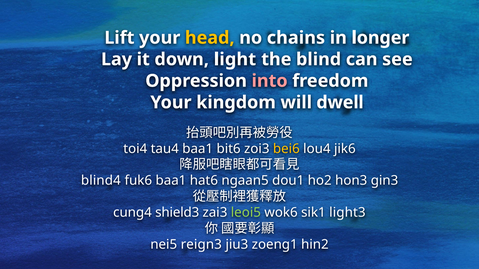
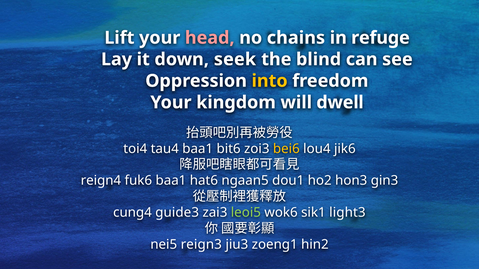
head colour: yellow -> pink (210, 38)
longer: longer -> refuge (380, 38)
light: light -> seek (235, 59)
into colour: pink -> yellow (270, 81)
blind4: blind4 -> reign4 (101, 181)
shield3: shield3 -> guide3 (177, 213)
